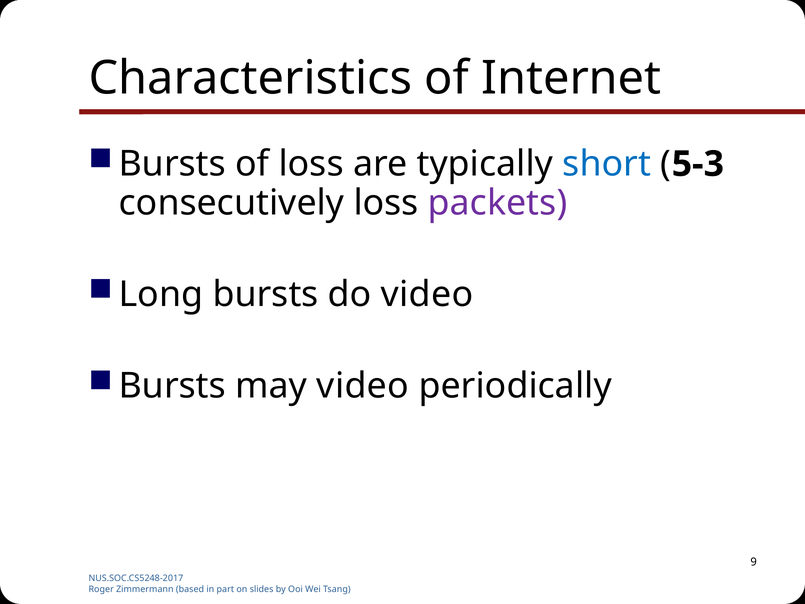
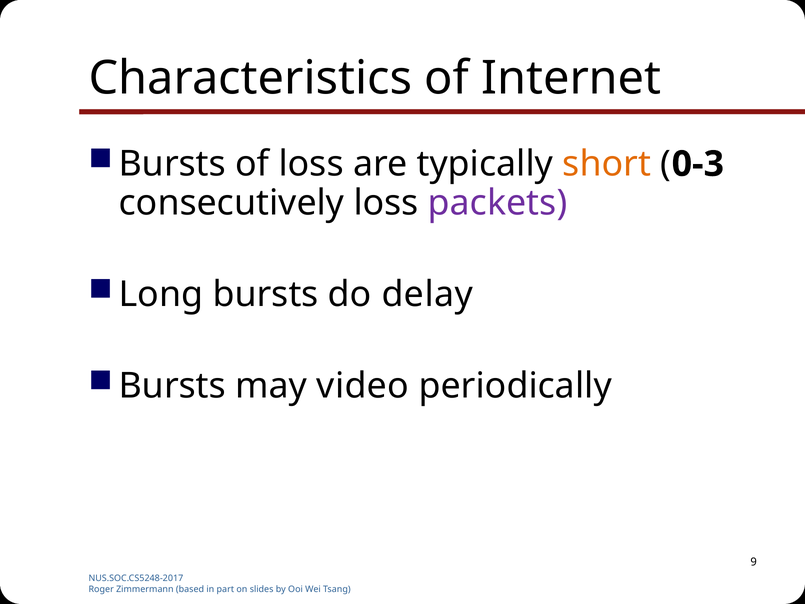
short colour: blue -> orange (607, 164)
5-3: 5-3 -> 0-3 (698, 164)
do video: video -> delay (427, 294)
